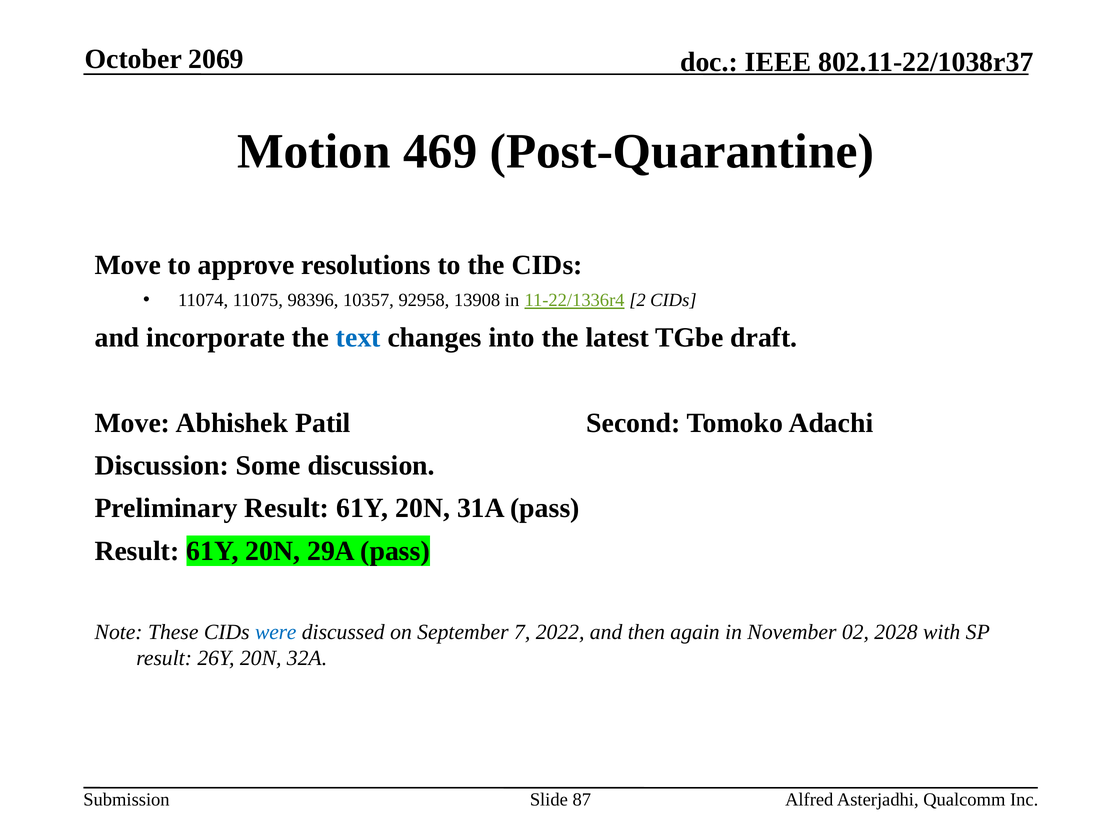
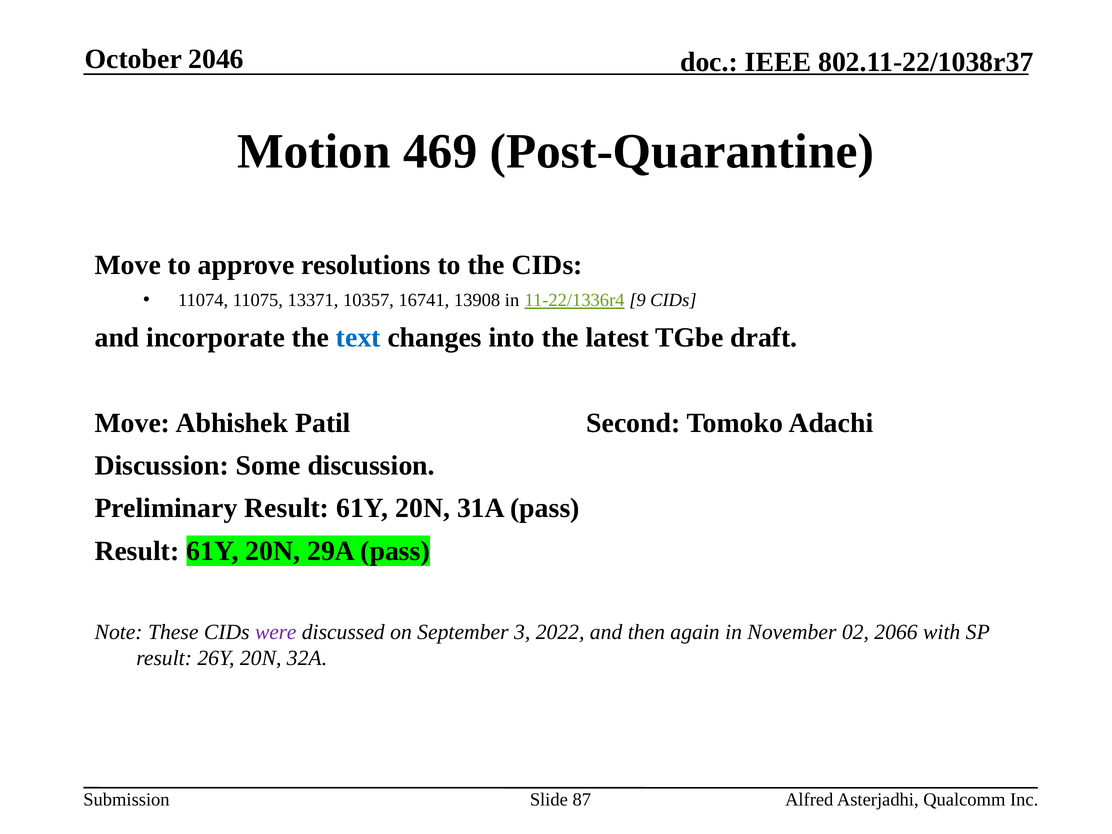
2069: 2069 -> 2046 (216, 59)
98396: 98396 -> 13371 (313, 300)
92958: 92958 -> 16741 (424, 300)
2: 2 -> 9 (637, 300)
were colour: blue -> purple (276, 632)
7: 7 -> 3 (522, 632)
2028: 2028 -> 2066 (896, 632)
